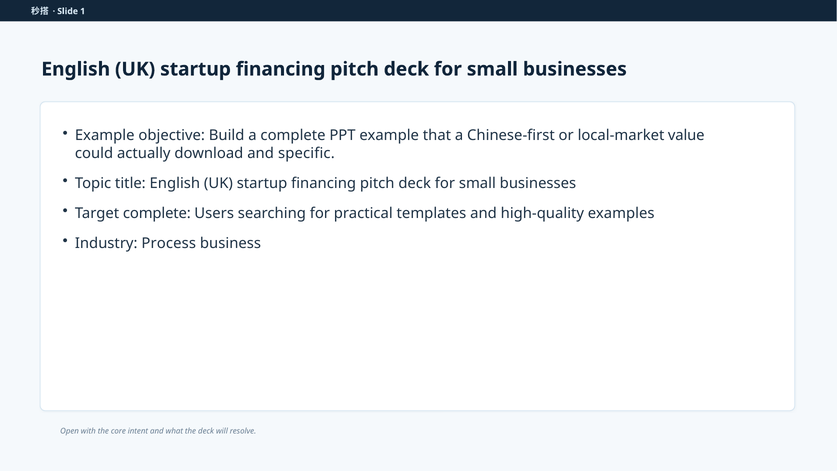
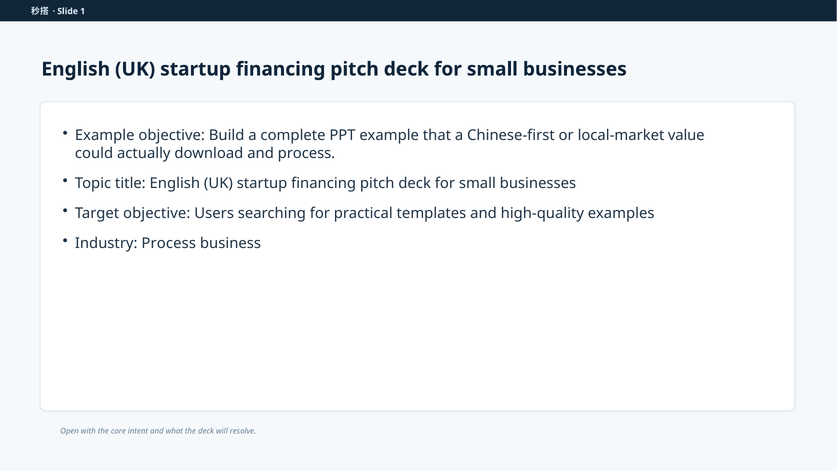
and specific: specific -> process (306, 153)
Target complete: complete -> objective (157, 213)
